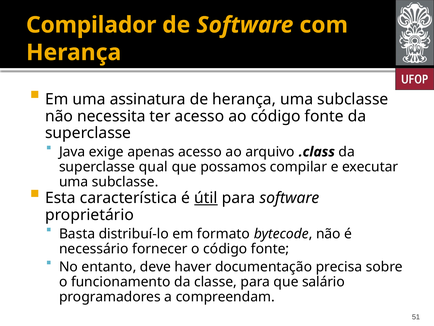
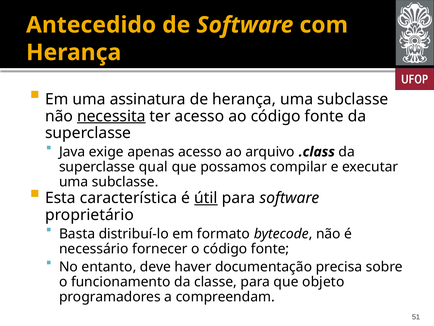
Compilador: Compilador -> Antecedido (91, 25)
necessita underline: none -> present (111, 116)
salário: salário -> objeto (323, 281)
